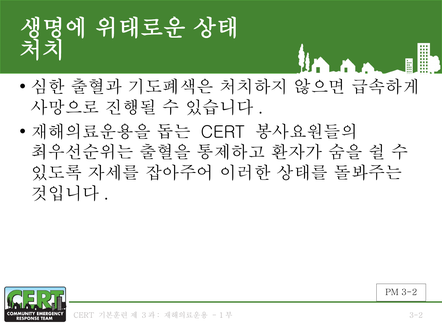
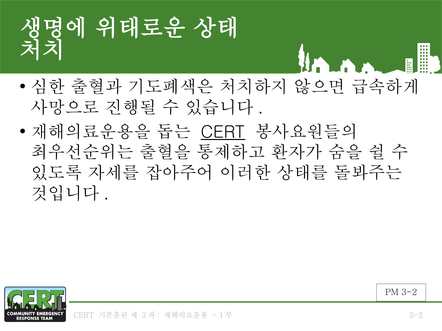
CERT underline: none -> present (223, 132)
